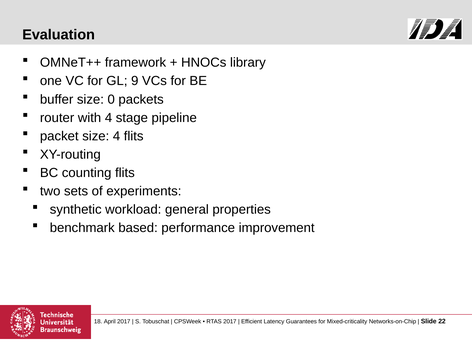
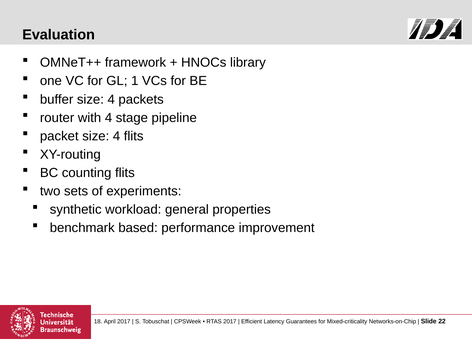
9: 9 -> 1 (135, 81)
buffer size 0: 0 -> 4 (111, 99)
